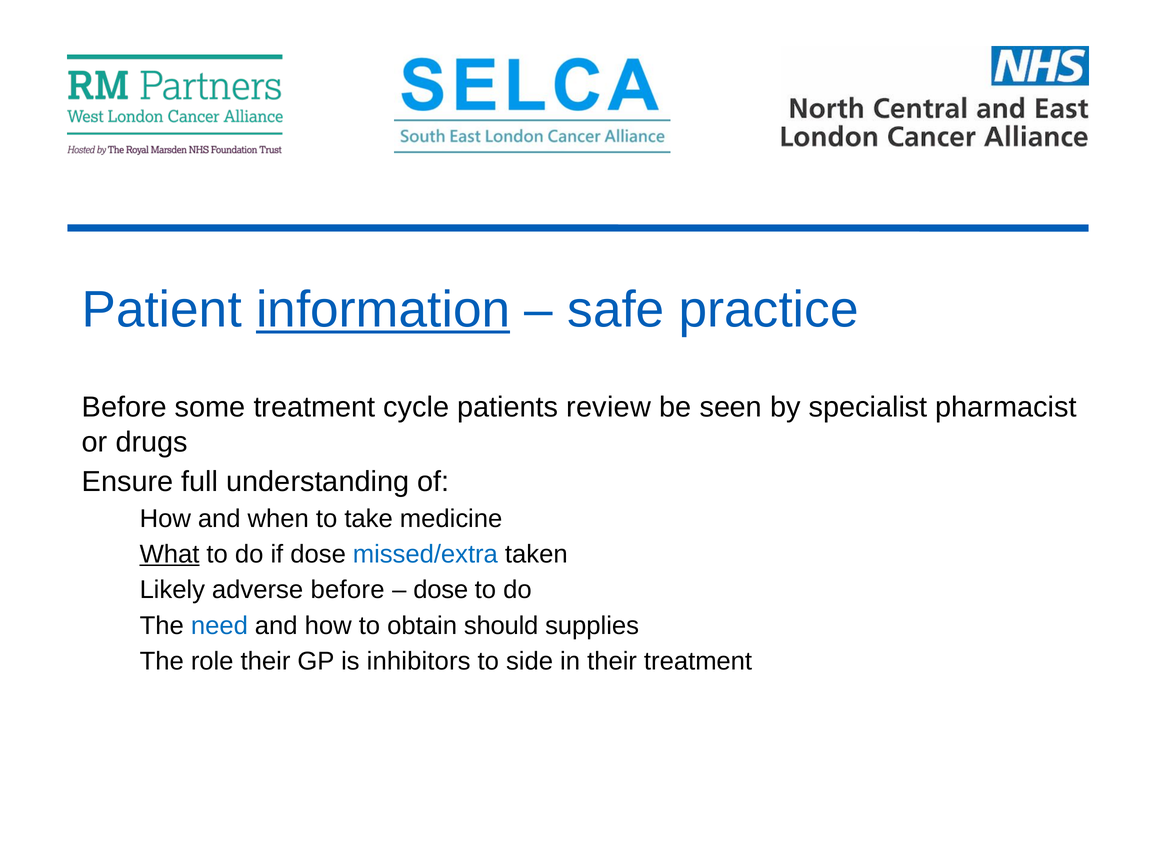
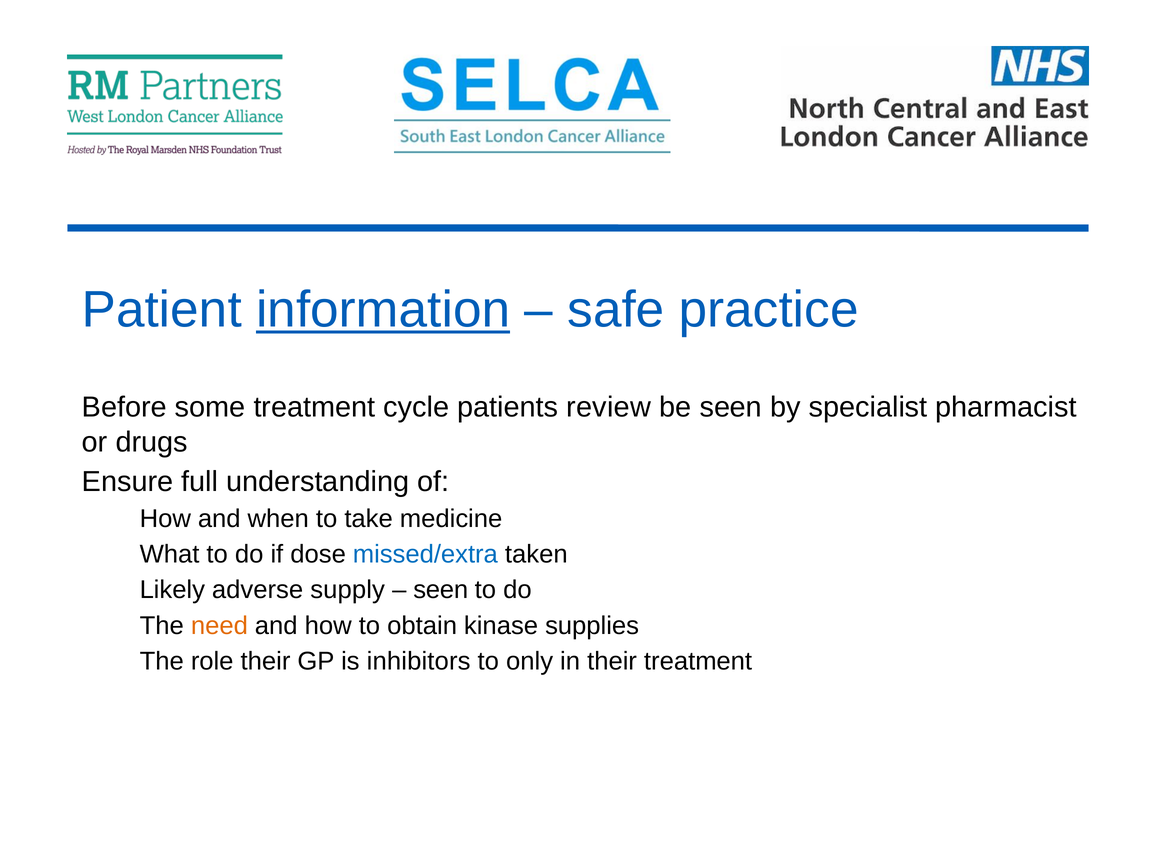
What underline: present -> none (170, 554)
adverse before: before -> supply (348, 590)
dose: dose -> seen (441, 590)
need colour: blue -> orange (219, 626)
should: should -> kinase (501, 626)
side: side -> only (530, 661)
